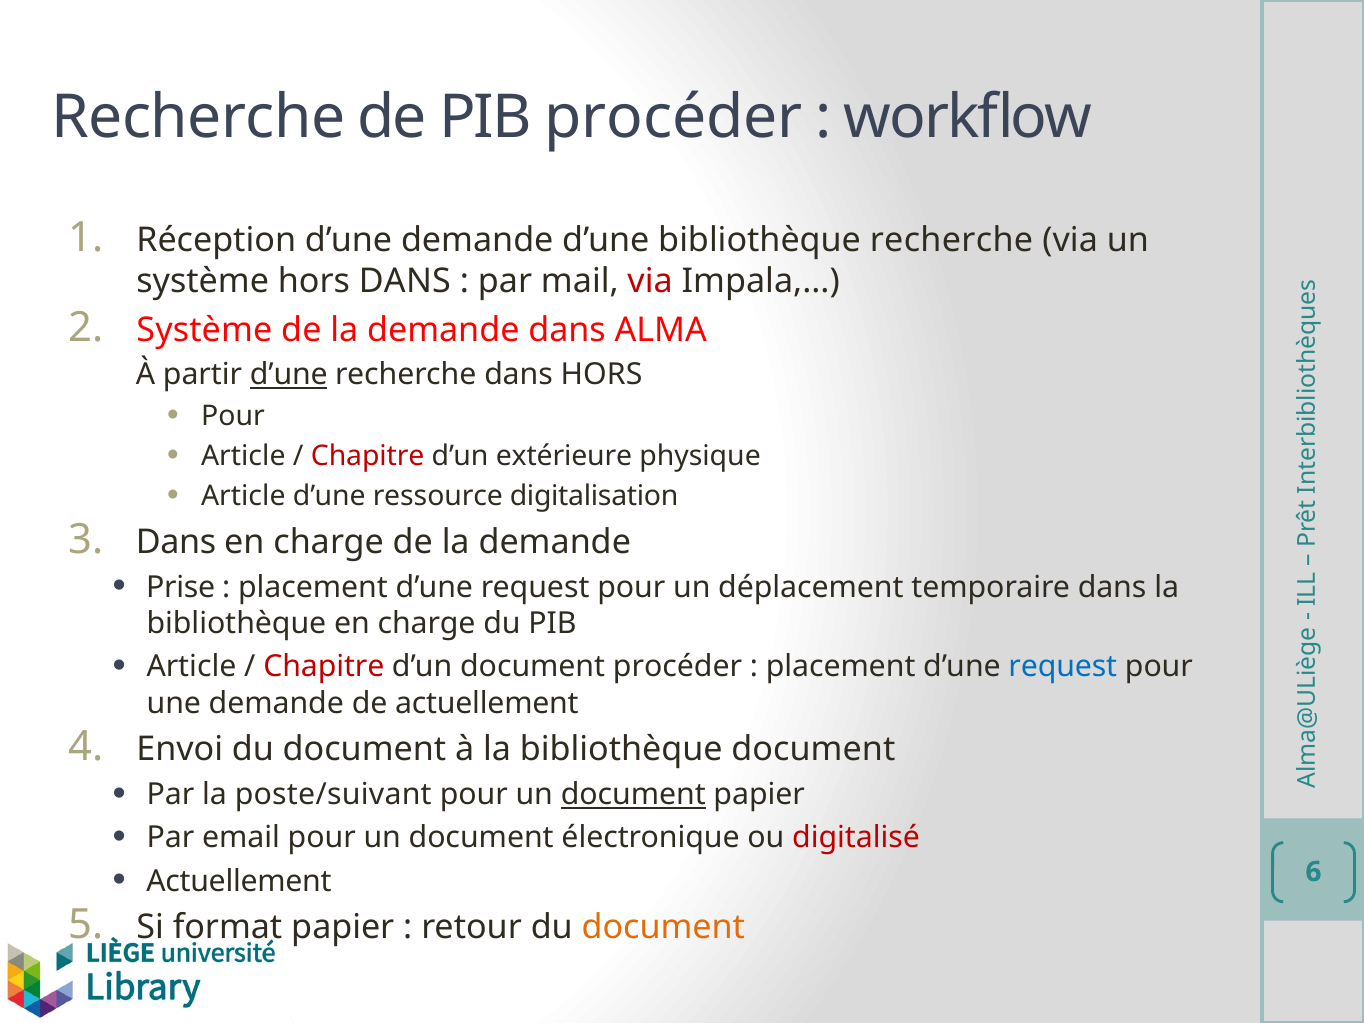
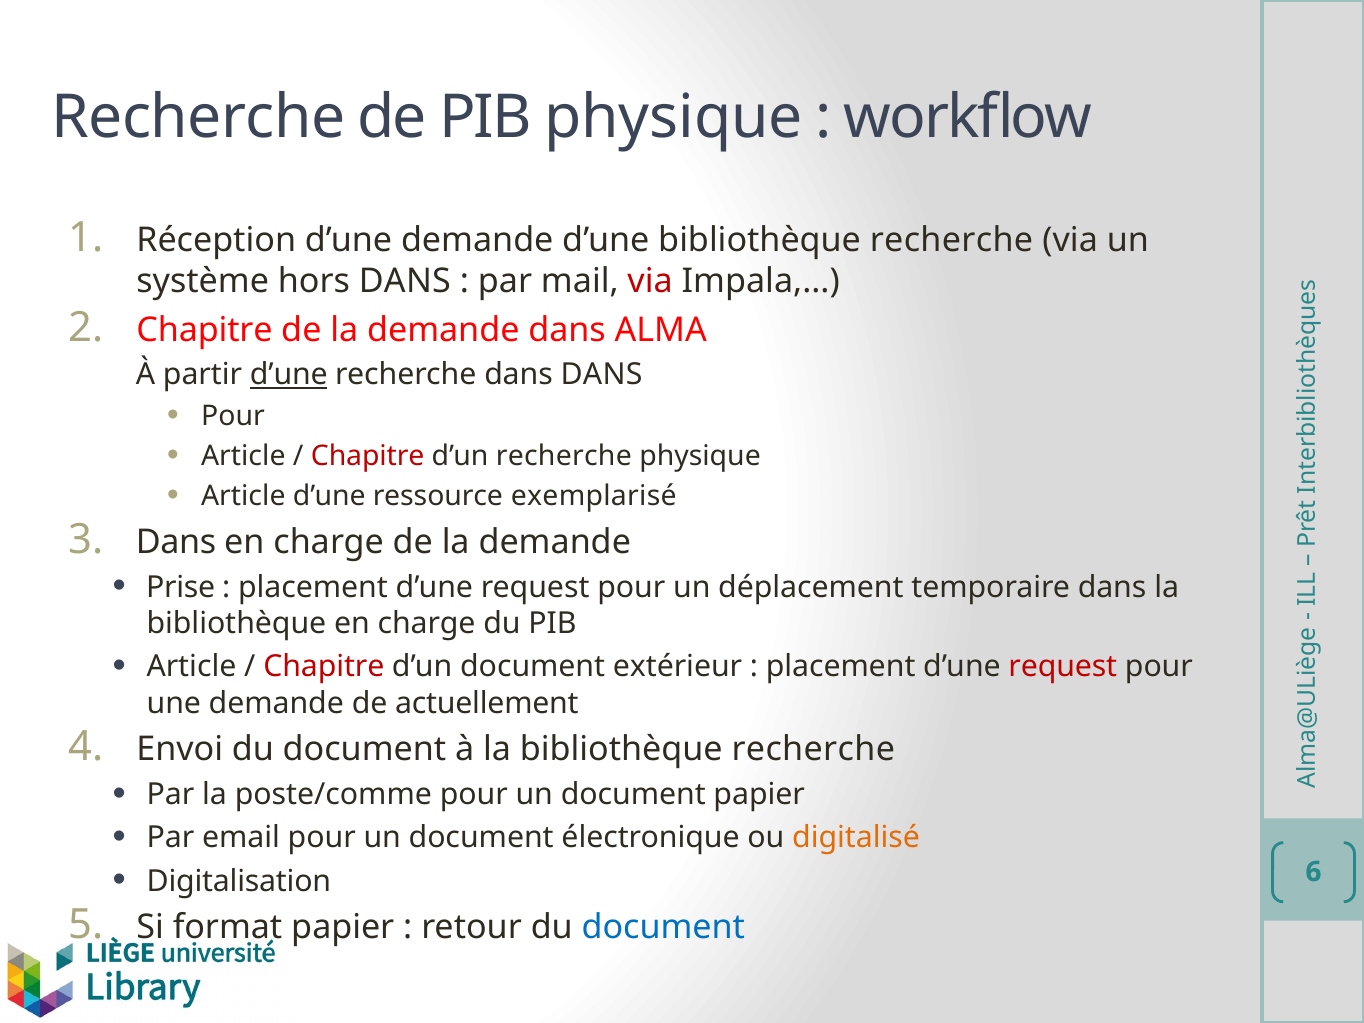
PIB procéder: procéder -> physique (674, 118)
Système: Système -> Chapitre (205, 330)
dans HORS: HORS -> DANS (601, 375)
d’un extérieure: extérieure -> recherche (564, 456)
digitalisation: digitalisation -> exemplarisé (594, 496)
document procéder: procéder -> extérieur (678, 667)
request colour: blue -> red (1063, 667)
la bibliothèque document: document -> recherche (813, 750)
poste/suivant: poste/suivant -> poste/comme (333, 795)
document underline: present -> none (633, 795)
digitalisé colour: red -> orange (856, 838)
Actuellement: Actuellement -> Digitalisation (239, 881)
document colour: orange -> blue (663, 928)
